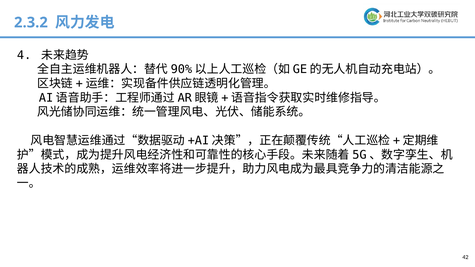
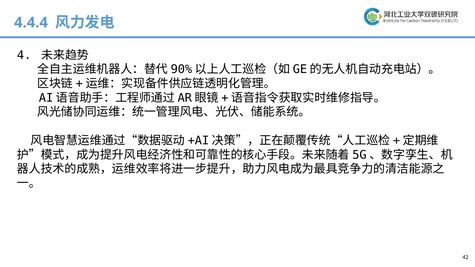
2.3.2: 2.3.2 -> 4.4.4 (31, 23)
